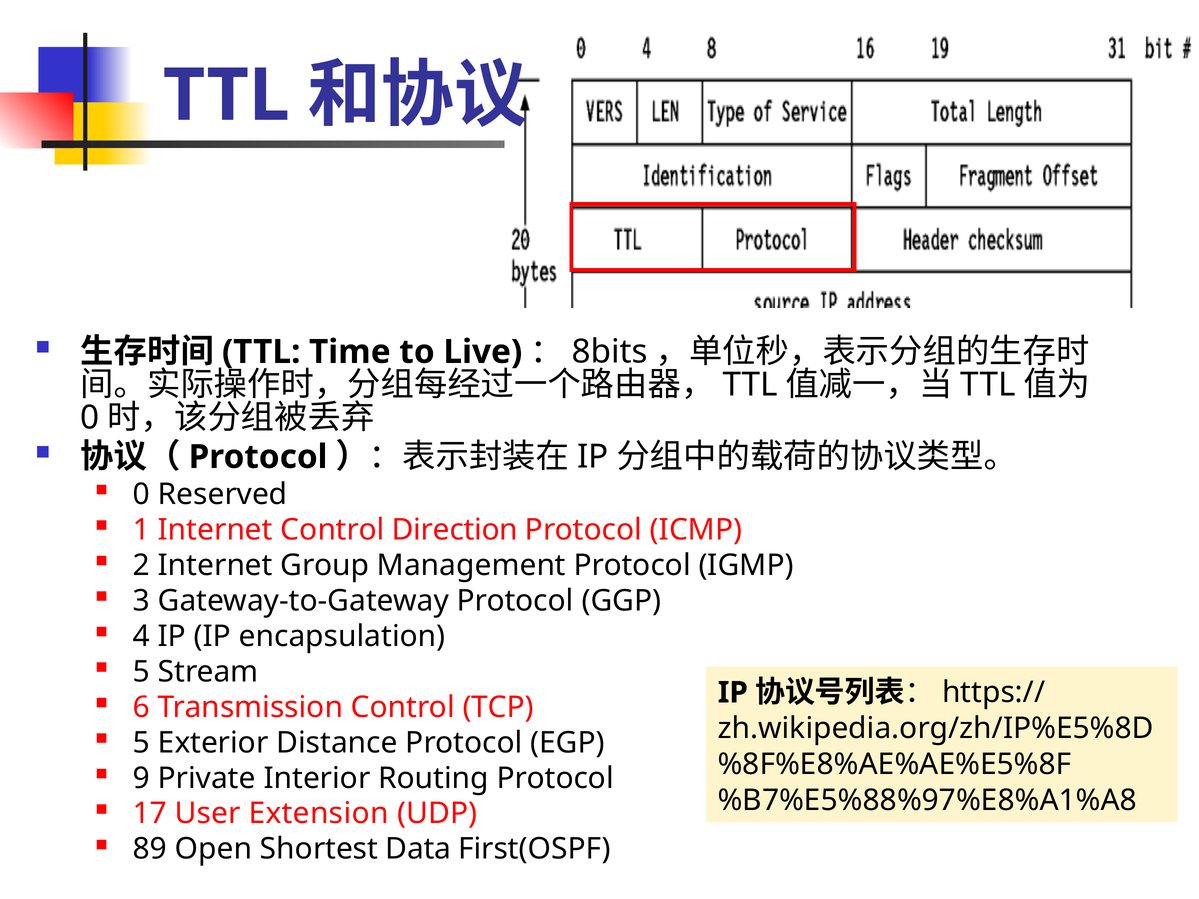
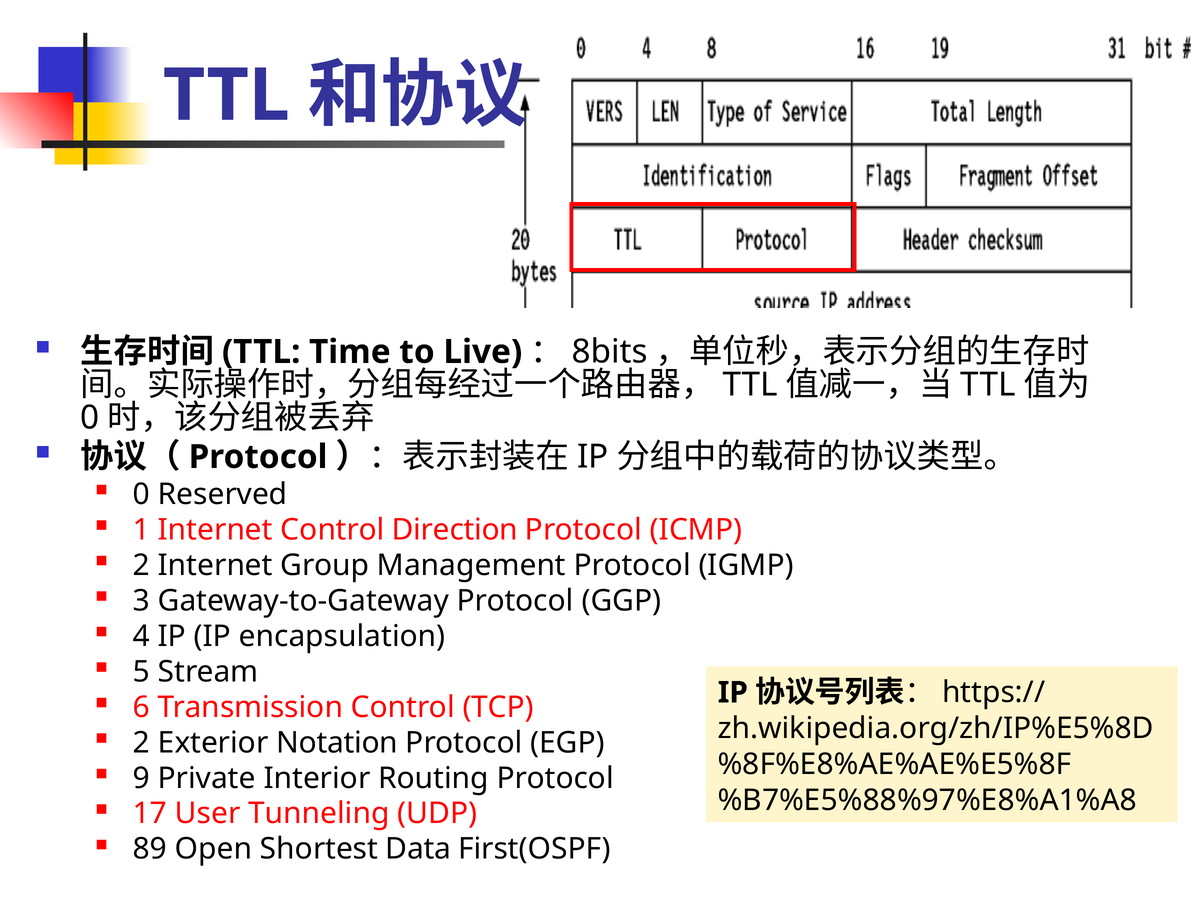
5: 5 -> 2 (142, 743)
Distance: Distance -> Notation (337, 743)
Extension: Extension -> Tunneling (319, 814)
